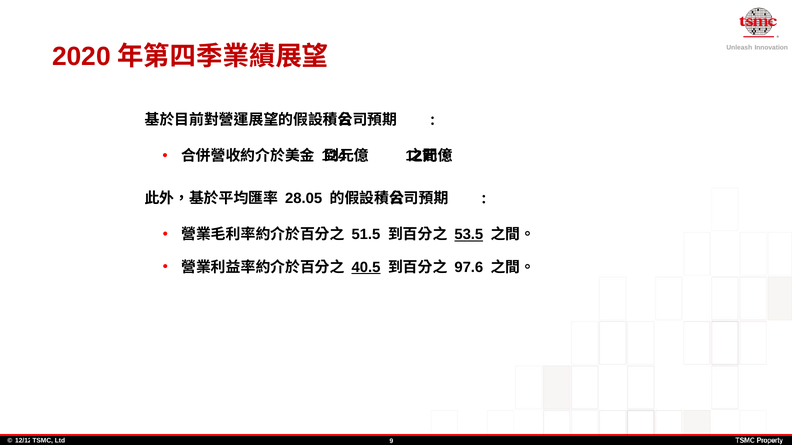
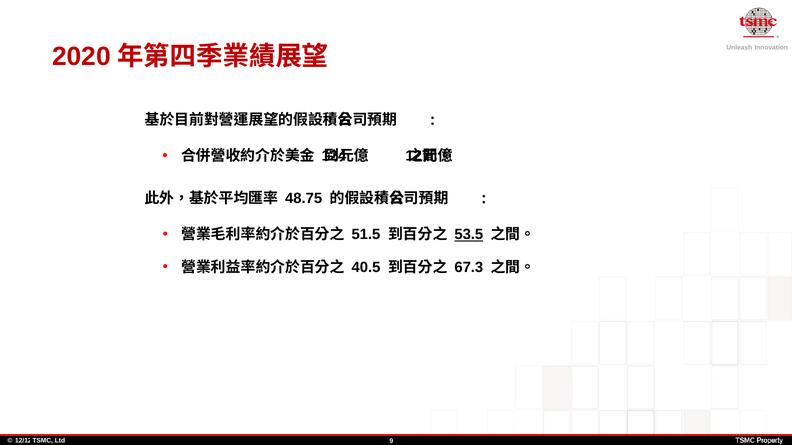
28.05: 28.05 -> 48.75 (304, 199)
40.5 underline: present -> none (366, 267)
97.6: 97.6 -> 67.3 (469, 267)
